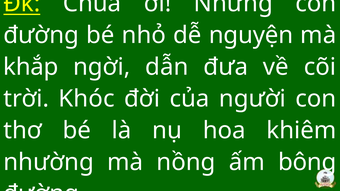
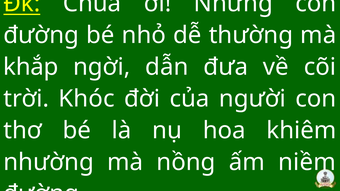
nguyện: nguyện -> thường (251, 35)
bông: bông -> niềm (307, 162)
